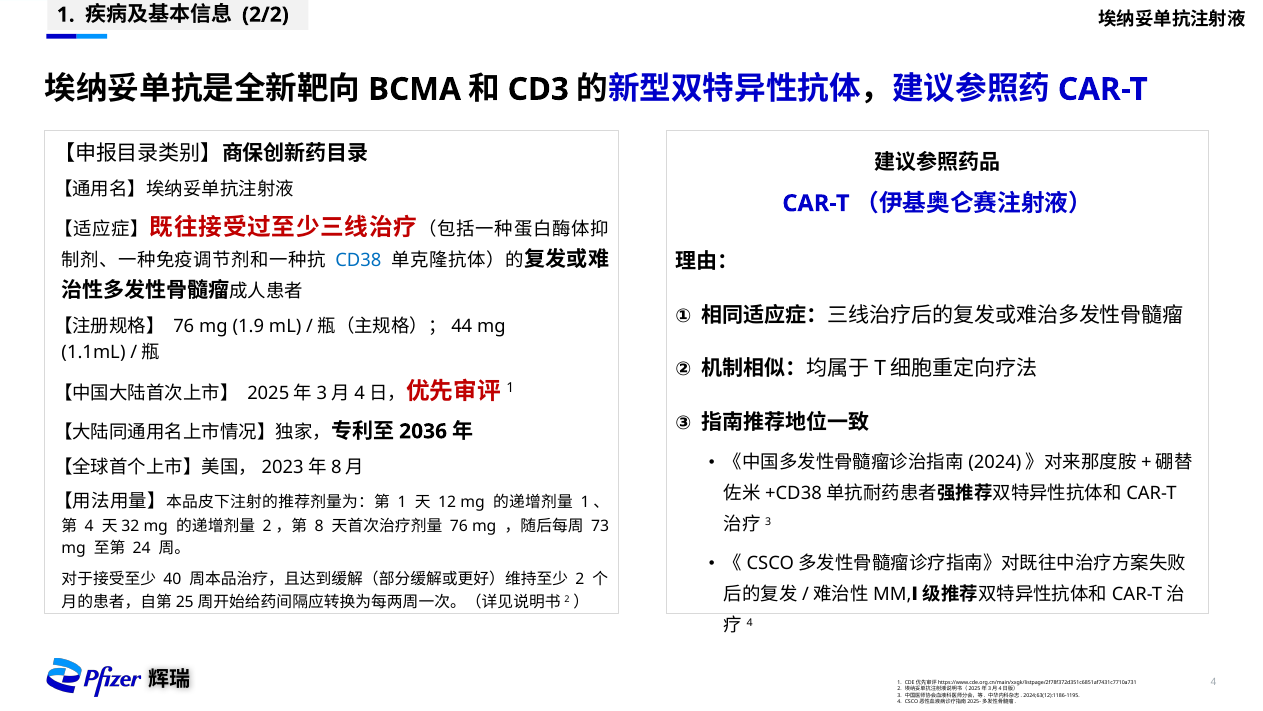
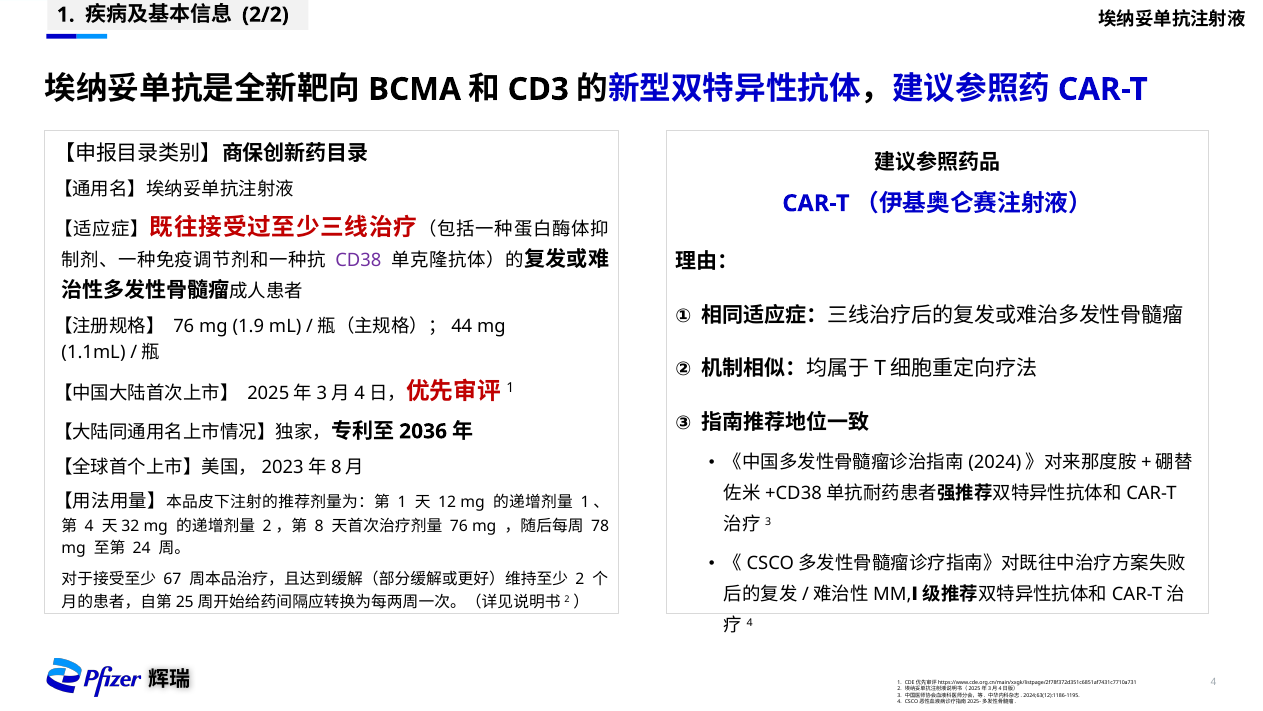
CD38 colour: blue -> purple (358, 261)
73: 73 -> 78 (600, 525)
40: 40 -> 67 (172, 579)
